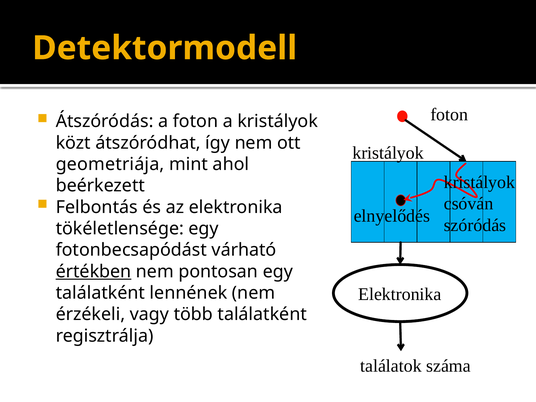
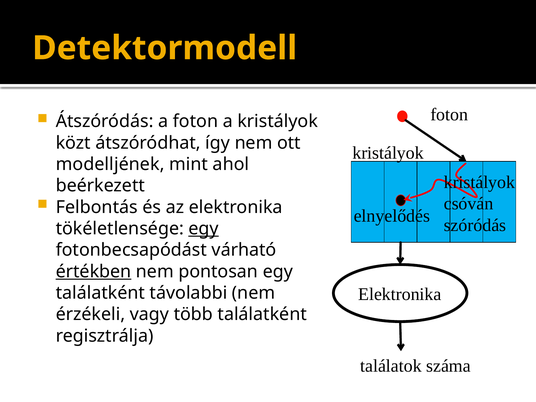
geometriája: geometriája -> modelljének (110, 164)
egy underline: none -> present (204, 229)
lennének: lennének -> távolabbi (188, 293)
